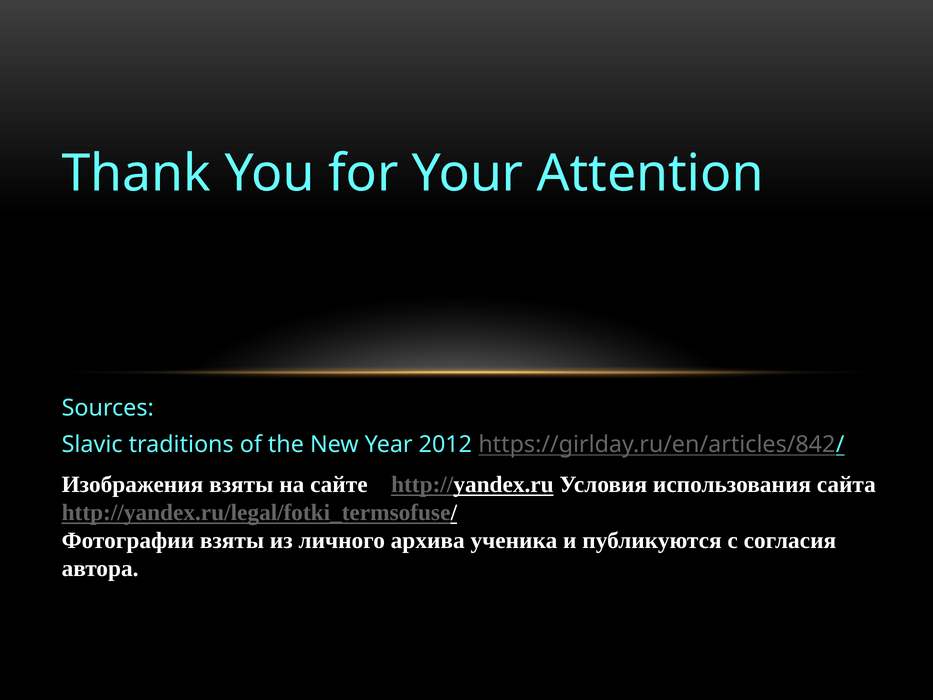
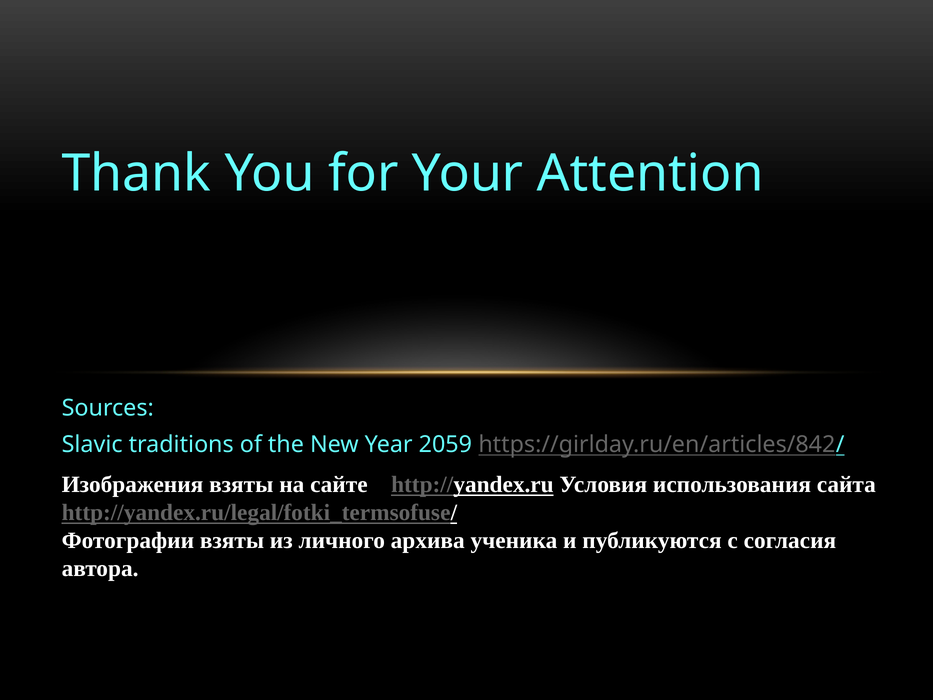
2012: 2012 -> 2059 (445, 444)
